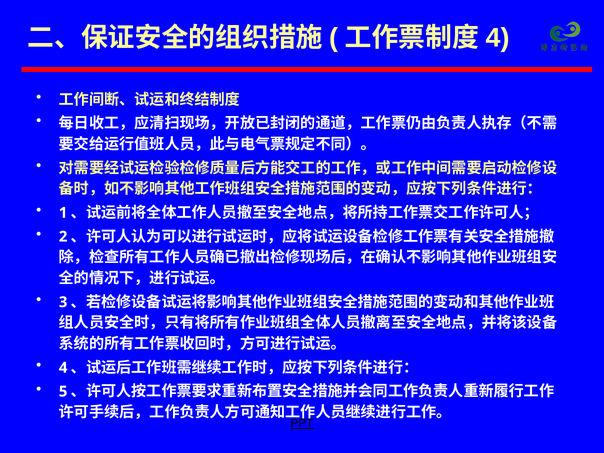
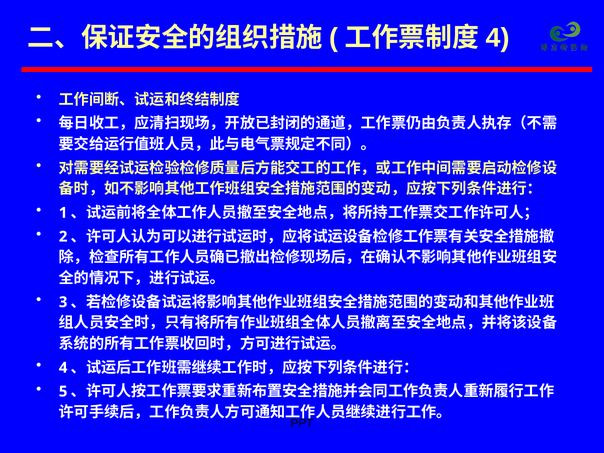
PPT underline: present -> none (302, 423)
